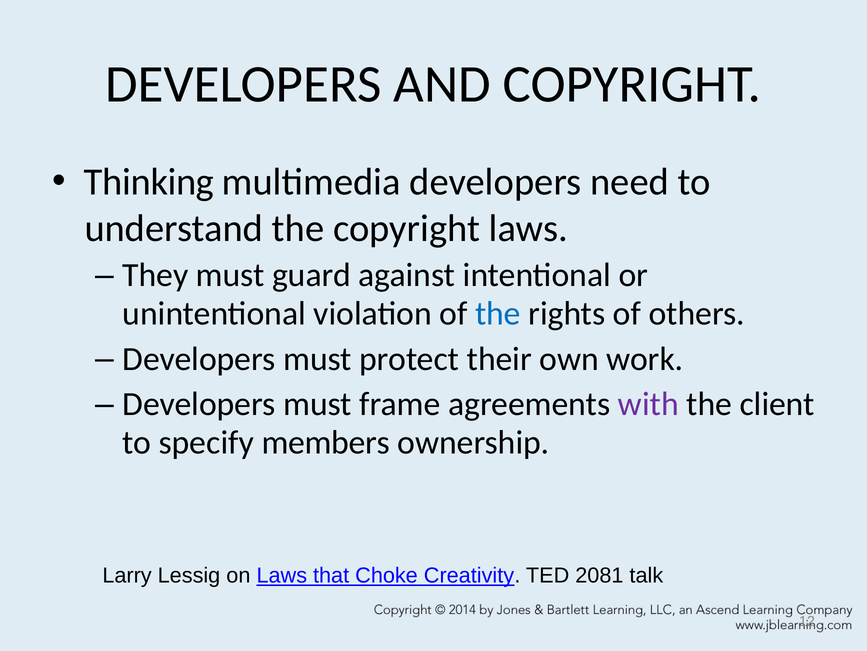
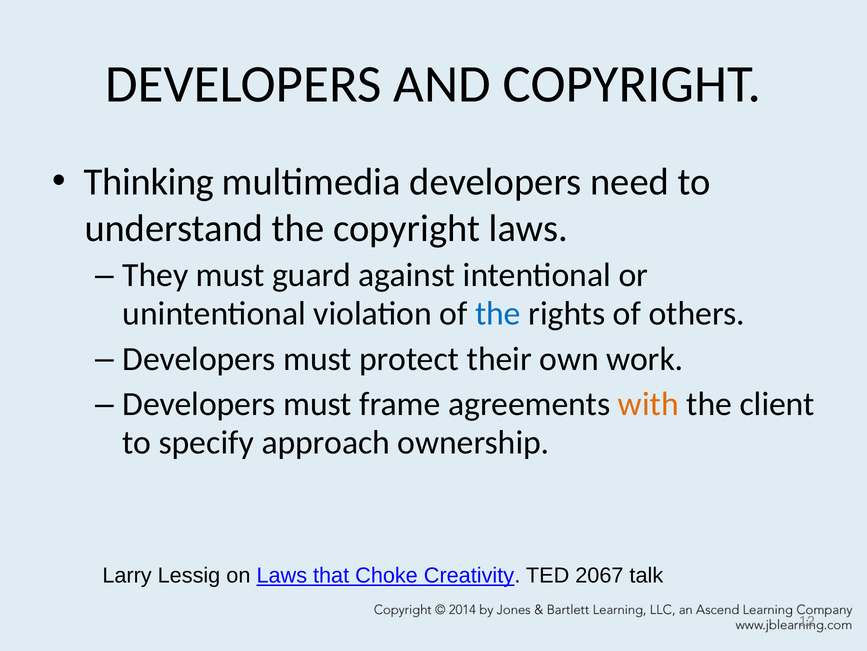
with colour: purple -> orange (648, 404)
members: members -> approach (326, 442)
2081: 2081 -> 2067 (599, 575)
